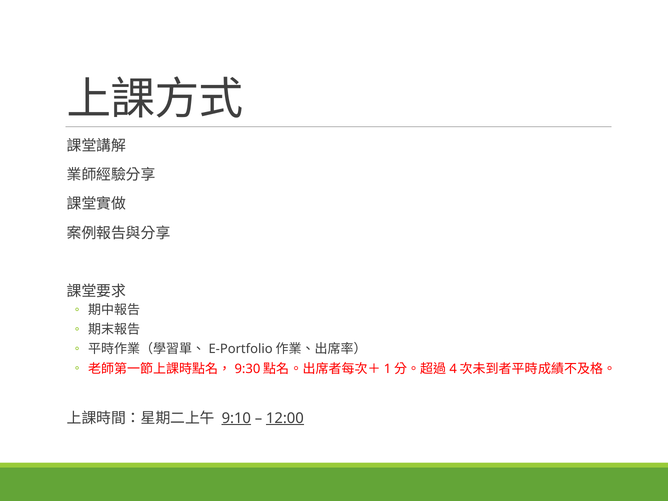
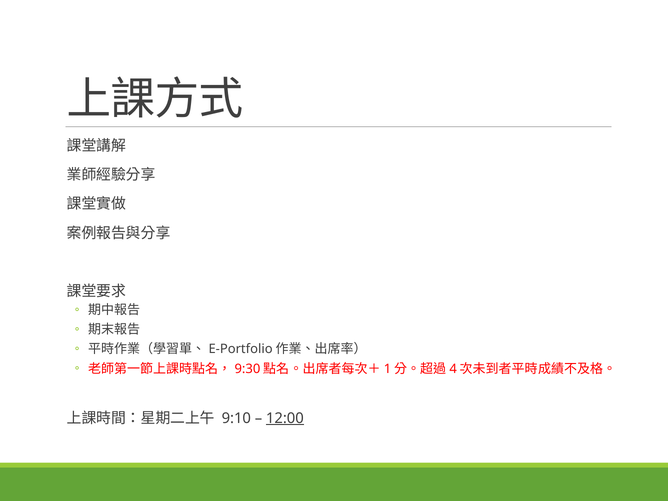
9:10 underline: present -> none (236, 418)
